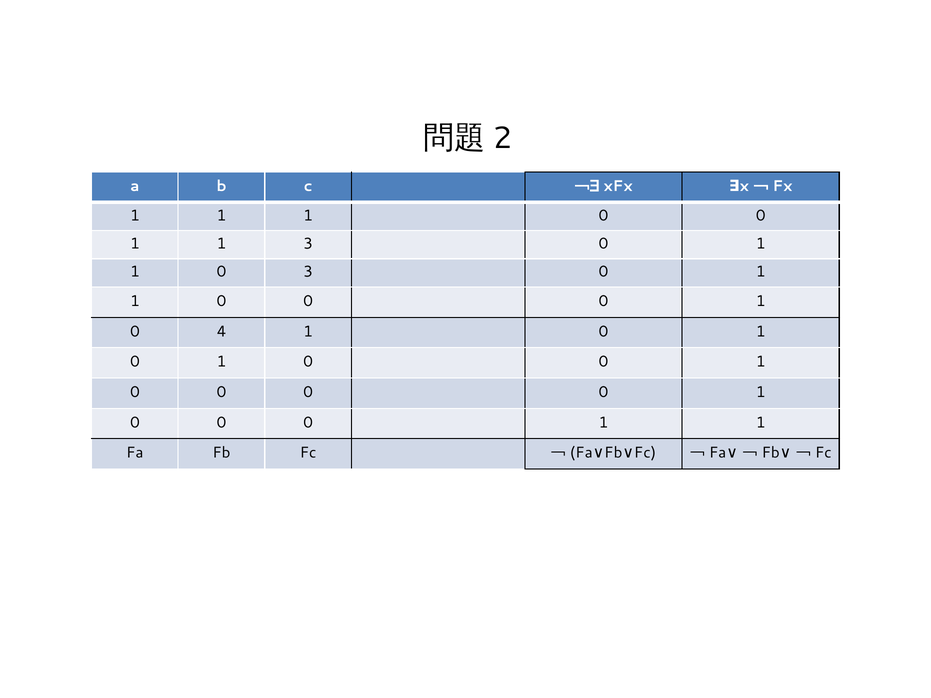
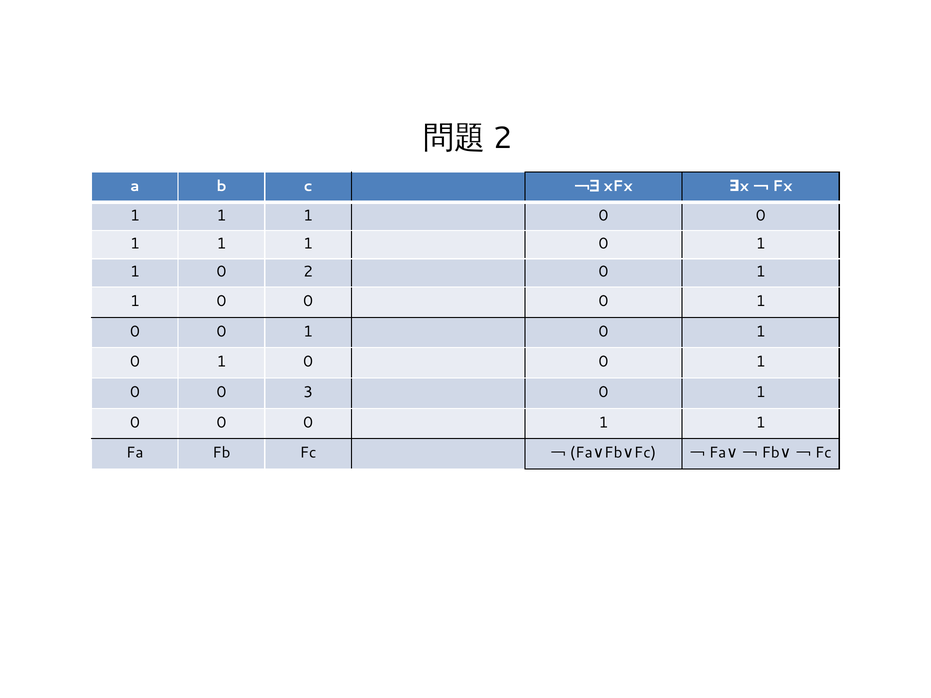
3: 3 -> 1 (308, 244)
0 3: 3 -> 2 (308, 272)
4: 4 -> 0 (222, 332)
0: 0 -> 3 (308, 392)
